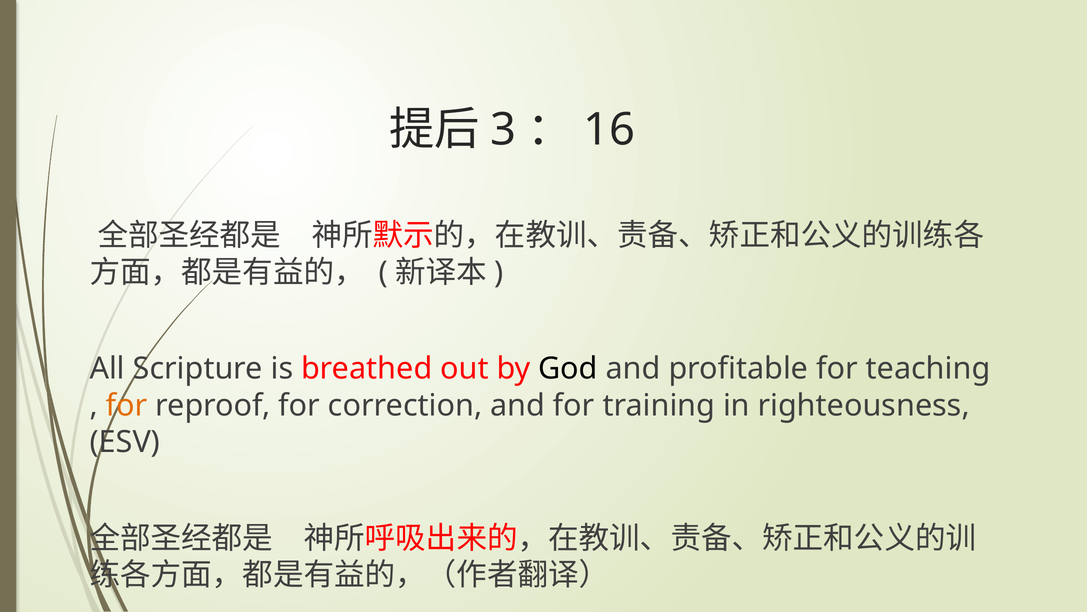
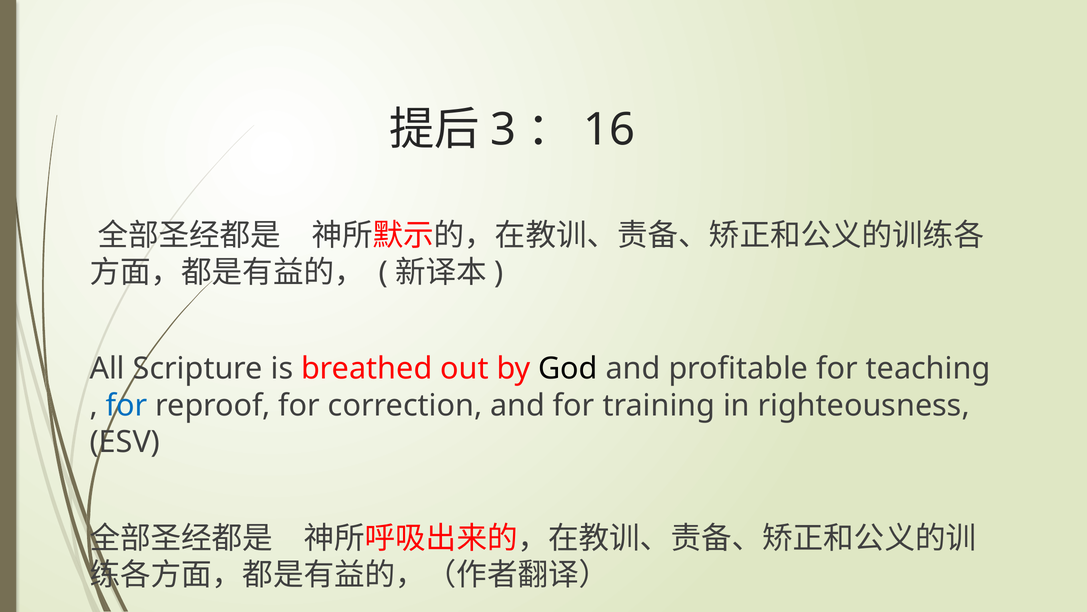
for colour: orange -> blue (127, 405)
